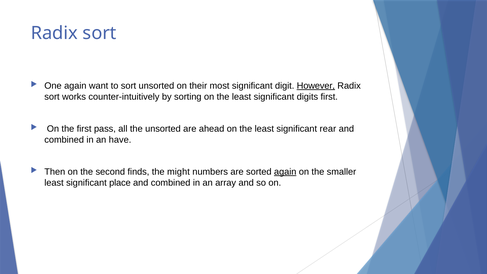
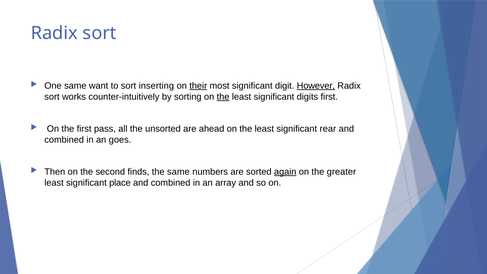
One again: again -> same (75, 86)
sort unsorted: unsorted -> inserting (156, 86)
their underline: none -> present (198, 86)
the underline: none -> present (223, 97)
have: have -> goes (120, 140)
the might: might -> same (178, 172)
smaller: smaller -> greater (341, 172)
